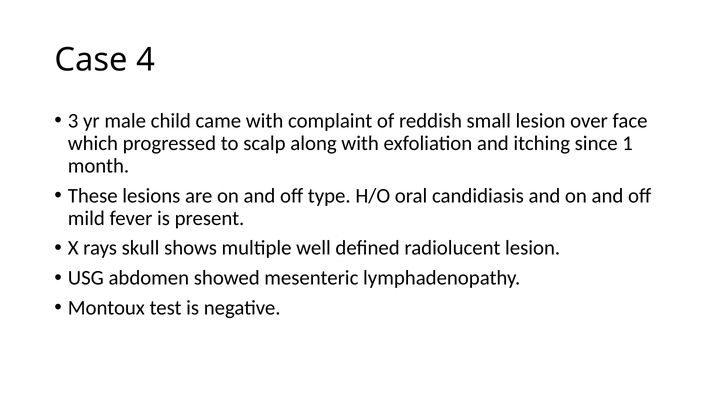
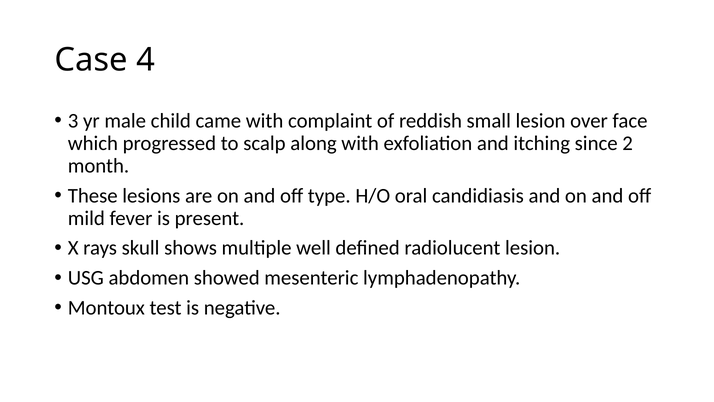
1: 1 -> 2 (628, 143)
